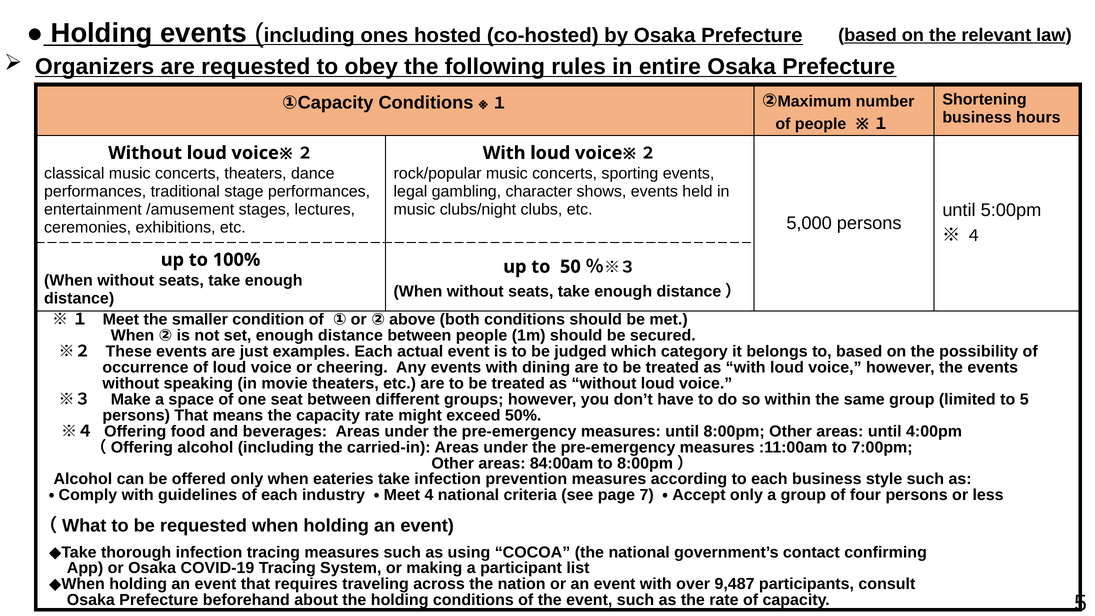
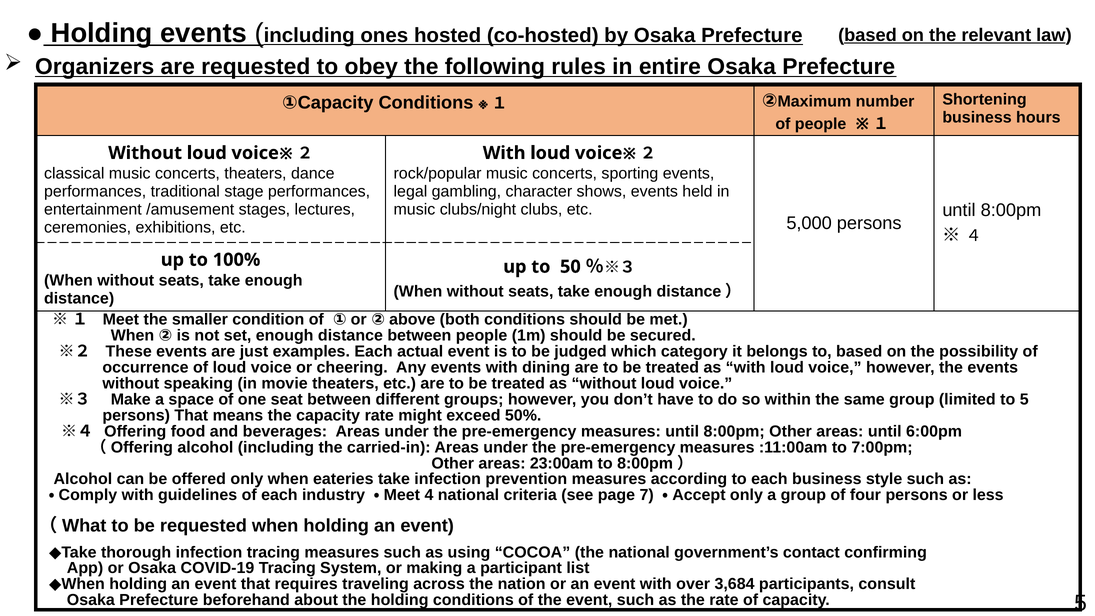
5:00pm: 5:00pm -> 8:00pm (1011, 210)
4:00pm: 4:00pm -> 6:00pm (934, 431)
84:00am: 84:00am -> 23:00am (562, 463)
9,487: 9,487 -> 3,684 (735, 584)
